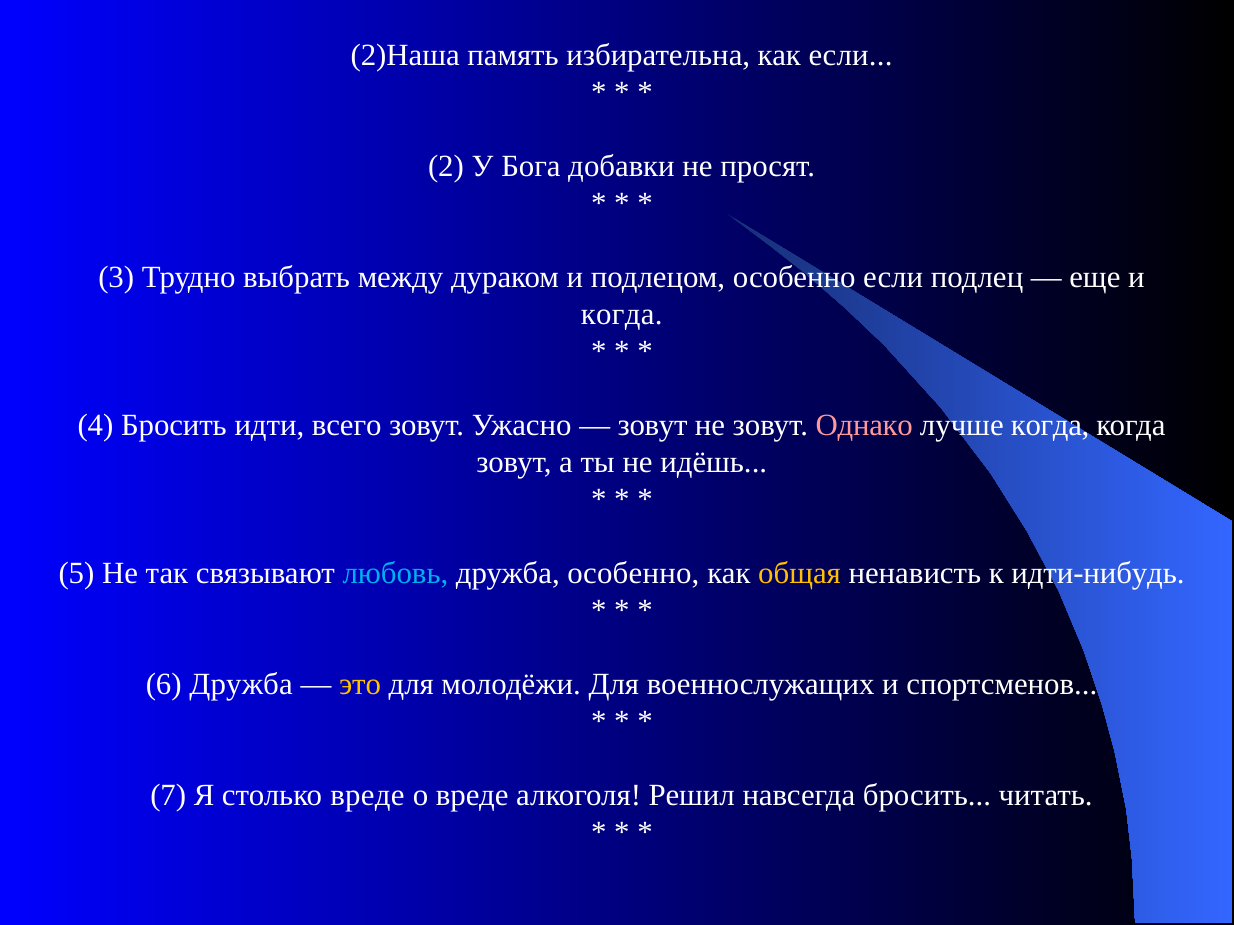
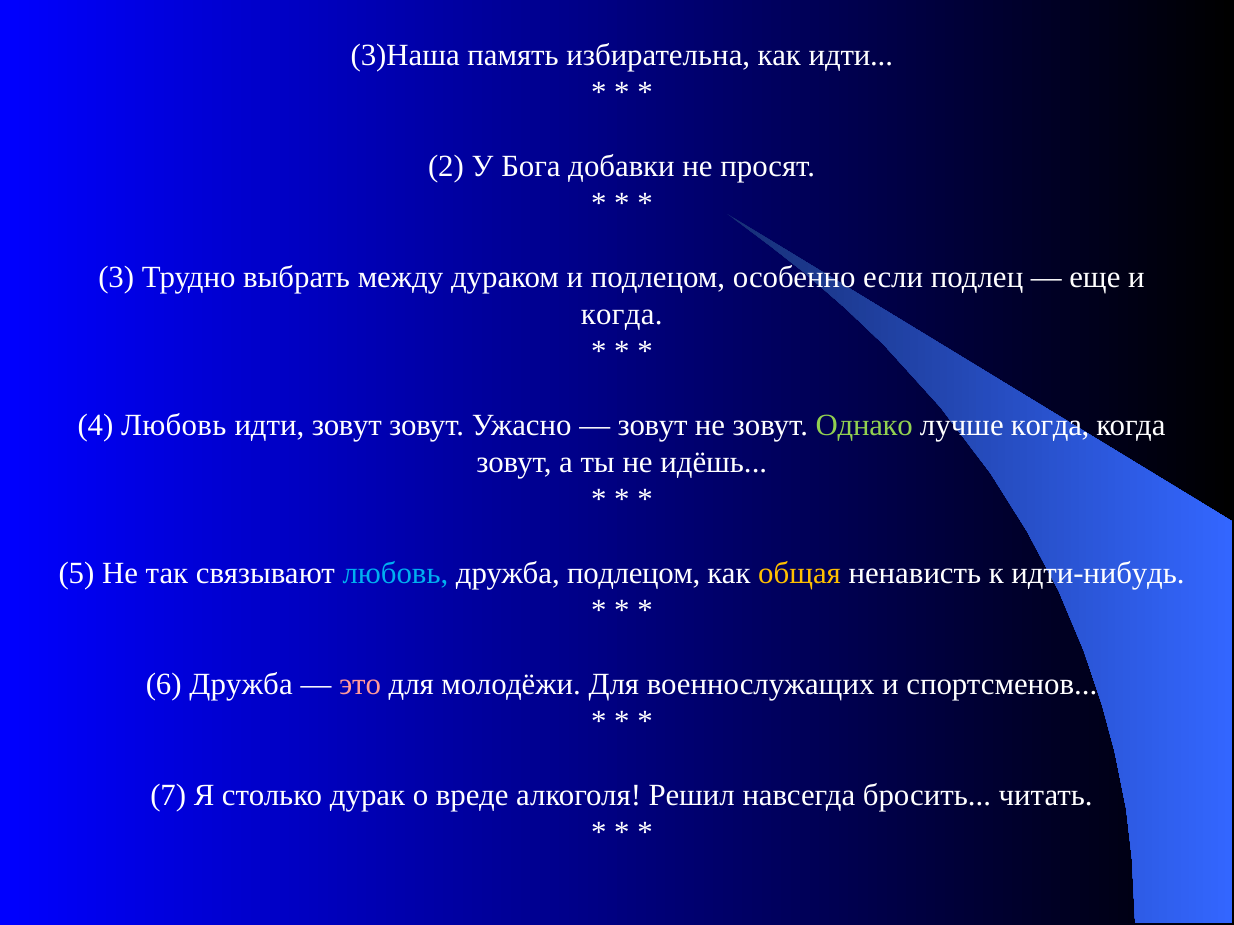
2)Наша: 2)Наша -> 3)Наша (405, 56)
как если: если -> идти (851, 56)
4 Бросить: Бросить -> Любовь (174, 426)
идти всего: всего -> зовут (347, 426)
Однако colour: pink -> light green (864, 426)
дружба особенно: особенно -> подлецом (634, 574)
это colour: yellow -> pink (360, 685)
столько вреде: вреде -> дурак (368, 796)
